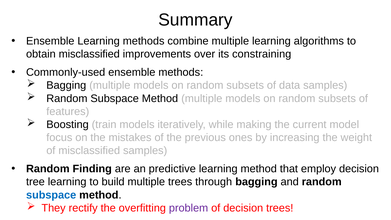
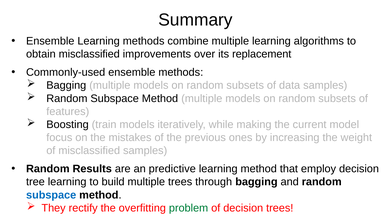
constraining: constraining -> replacement (262, 54)
Finding: Finding -> Results (92, 169)
problem colour: purple -> green (189, 208)
